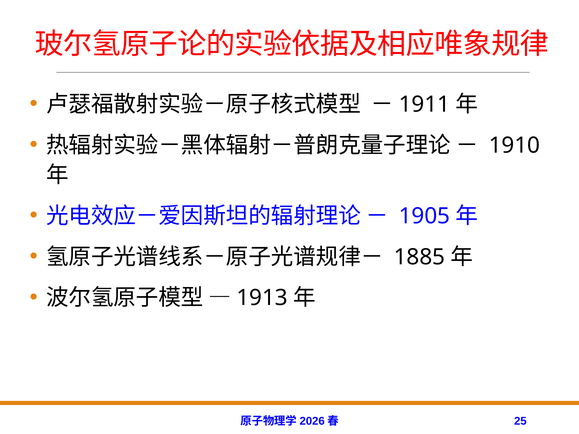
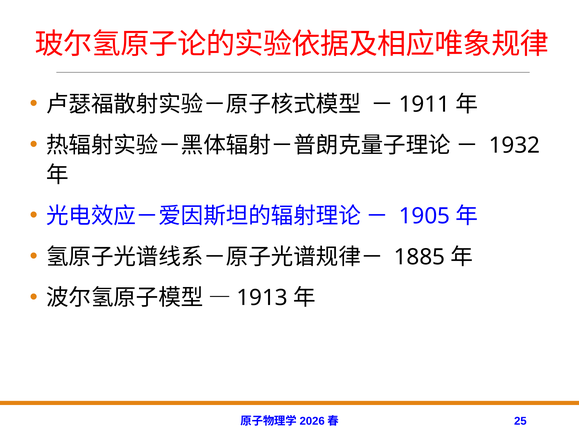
1910: 1910 -> 1932 (514, 145)
